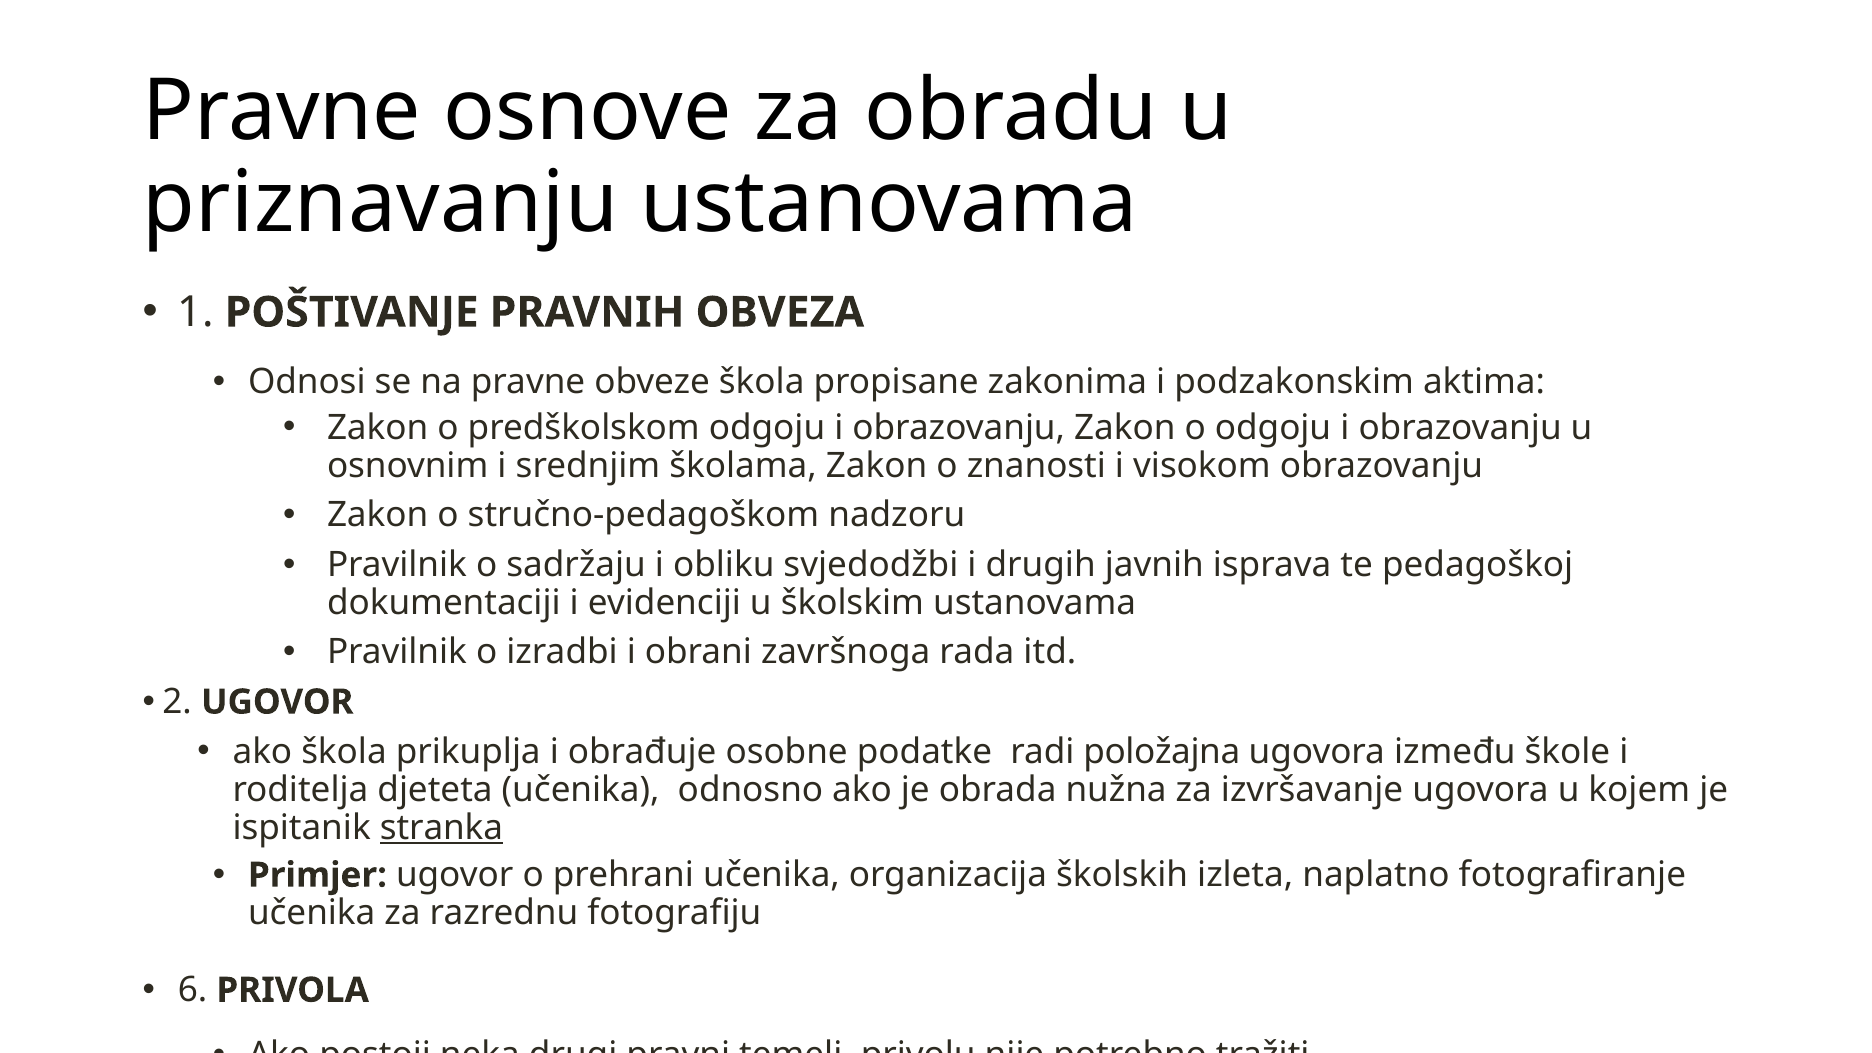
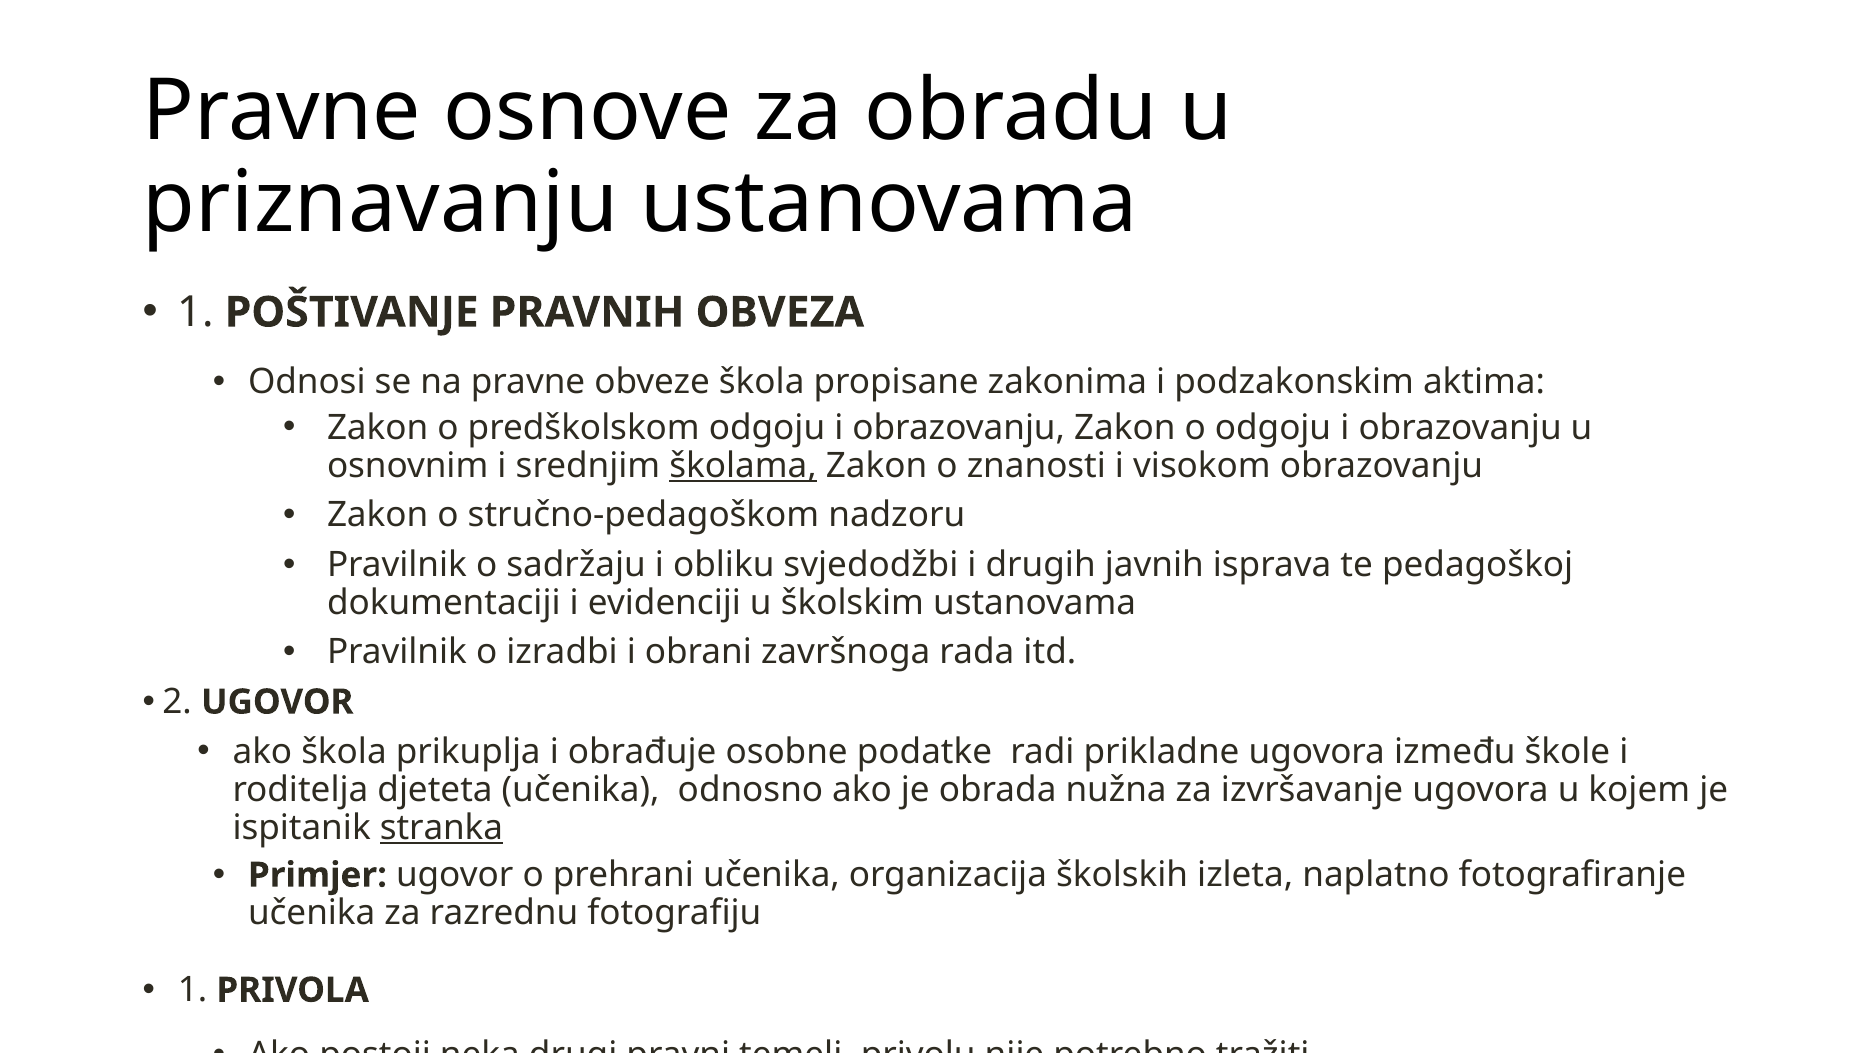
školama underline: none -> present (743, 466)
položajna: položajna -> prikladne (1162, 752)
6: 6 -> 1 (193, 990)
